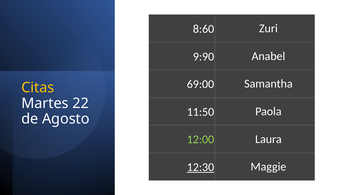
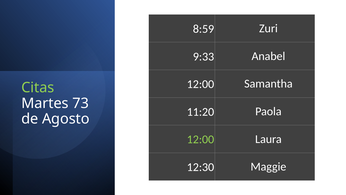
8:60: 8:60 -> 8:59 (204, 29)
9:90: 9:90 -> 9:33 (204, 56)
69:00: 69:00 -> 12:00 (200, 84)
Citas colour: yellow -> light green (38, 88)
22: 22 -> 73 (81, 103)
11:50: 11:50 -> 11:20 (200, 112)
12:30 underline: present -> none (200, 167)
